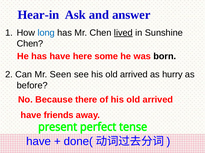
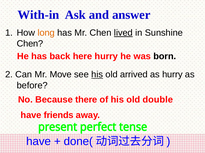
Hear-in: Hear-in -> With-in (38, 15)
long colour: blue -> orange (46, 33)
has have: have -> back (60, 57)
here some: some -> hurry (106, 57)
Seen: Seen -> Move (61, 75)
his underline: none -> present (97, 75)
of his old arrived: arrived -> double (158, 100)
